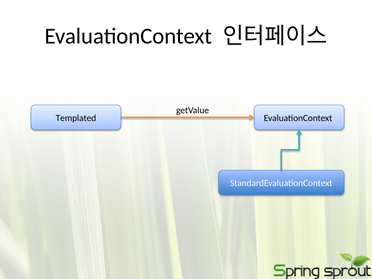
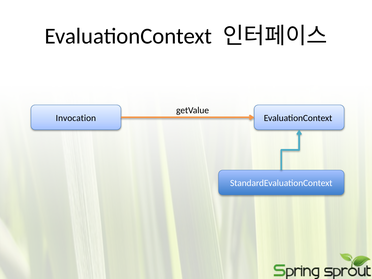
Templated: Templated -> Invocation (76, 118)
